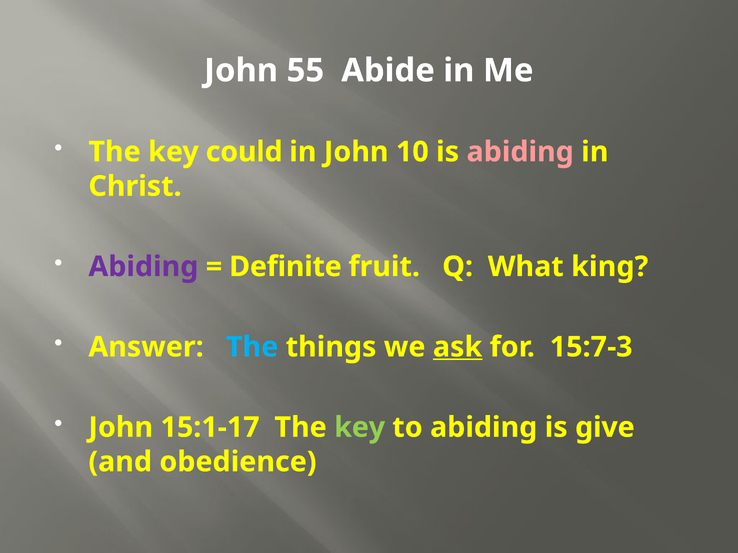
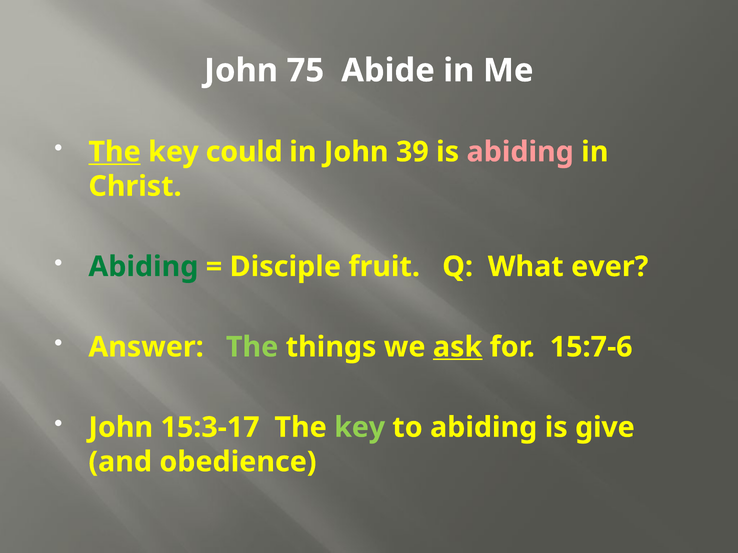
55: 55 -> 75 (305, 71)
The underline: none -> present (115, 152)
10: 10 -> 39 (412, 152)
Abiding colour: purple -> green (143, 267)
Definite: Definite -> Disciple (285, 267)
king: king -> ever (610, 267)
The colour: light blue -> light green (252, 347)
15:7-3: 15:7-3 -> 15:7-6 (591, 347)
15:1-17: 15:1-17 -> 15:3-17 (210, 428)
